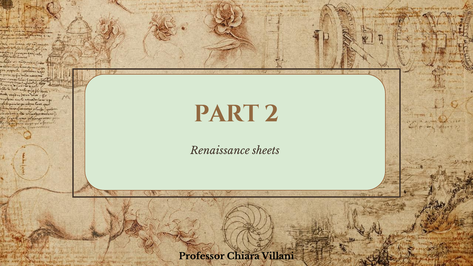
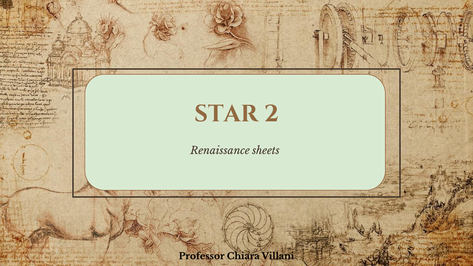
PART: PART -> STAR (226, 114)
